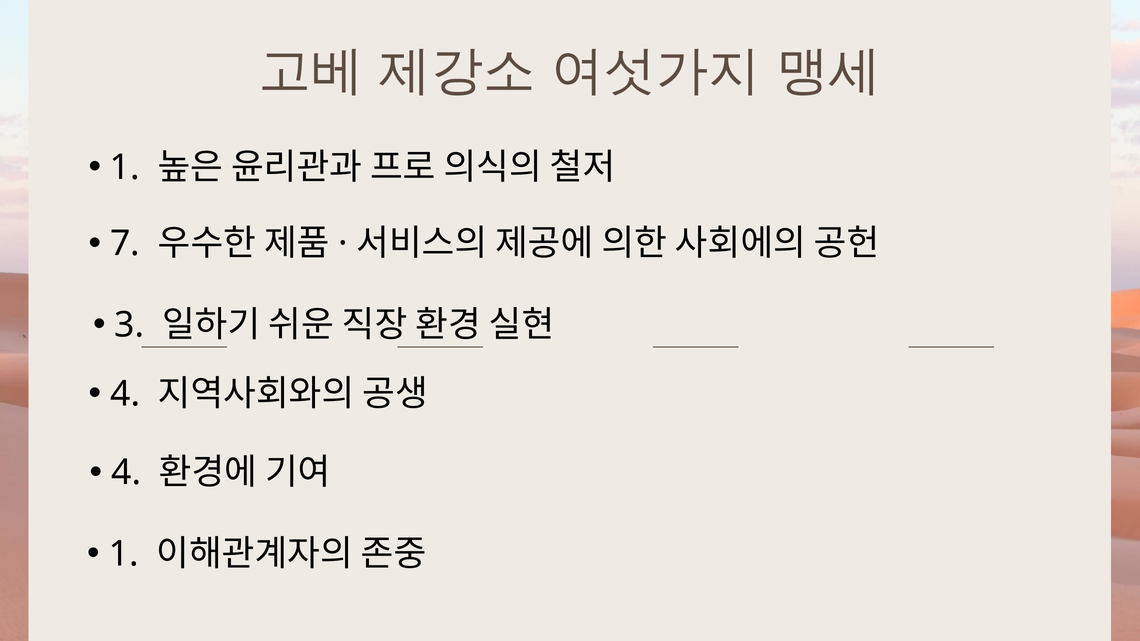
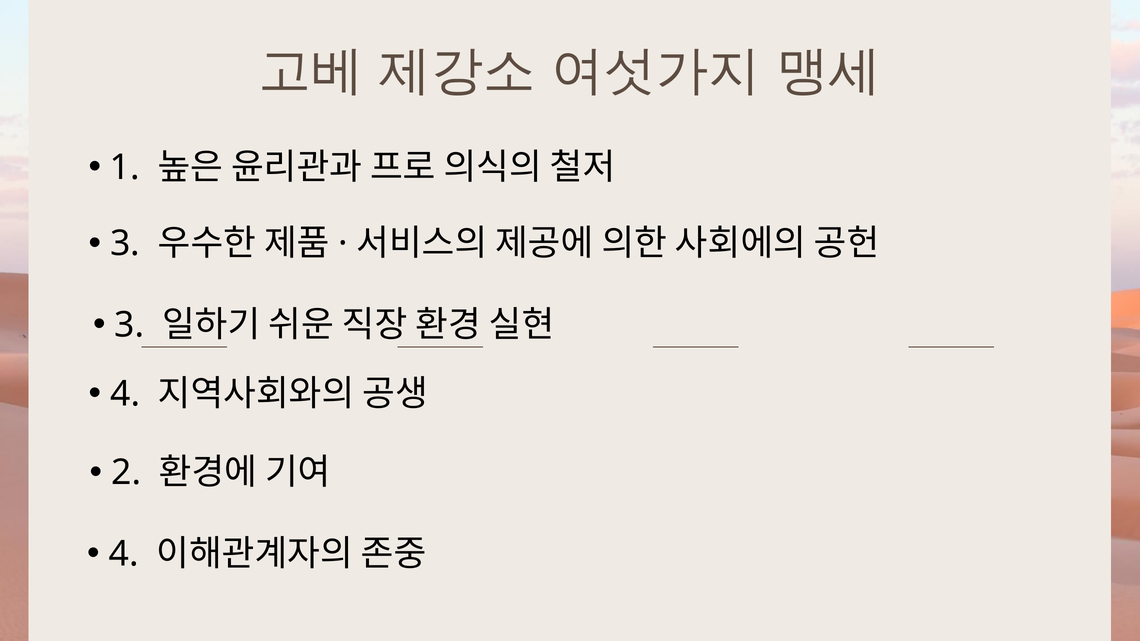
7: 7 -> 3 (125, 244)
4: 4 -> 2 (126, 473)
1: 1 -> 4 (124, 554)
